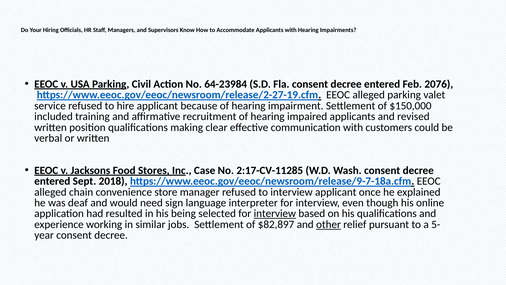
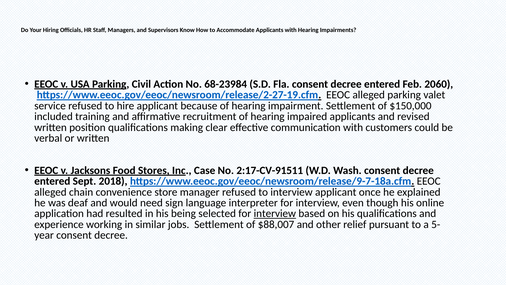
64-23984: 64-23984 -> 68-23984 (226, 84)
2076: 2076 -> 2060 (439, 84)
2:17-CV-11285: 2:17-CV-11285 -> 2:17-CV-91511 (270, 170)
$82,897: $82,897 -> $88,007 (276, 224)
other underline: present -> none (329, 224)
